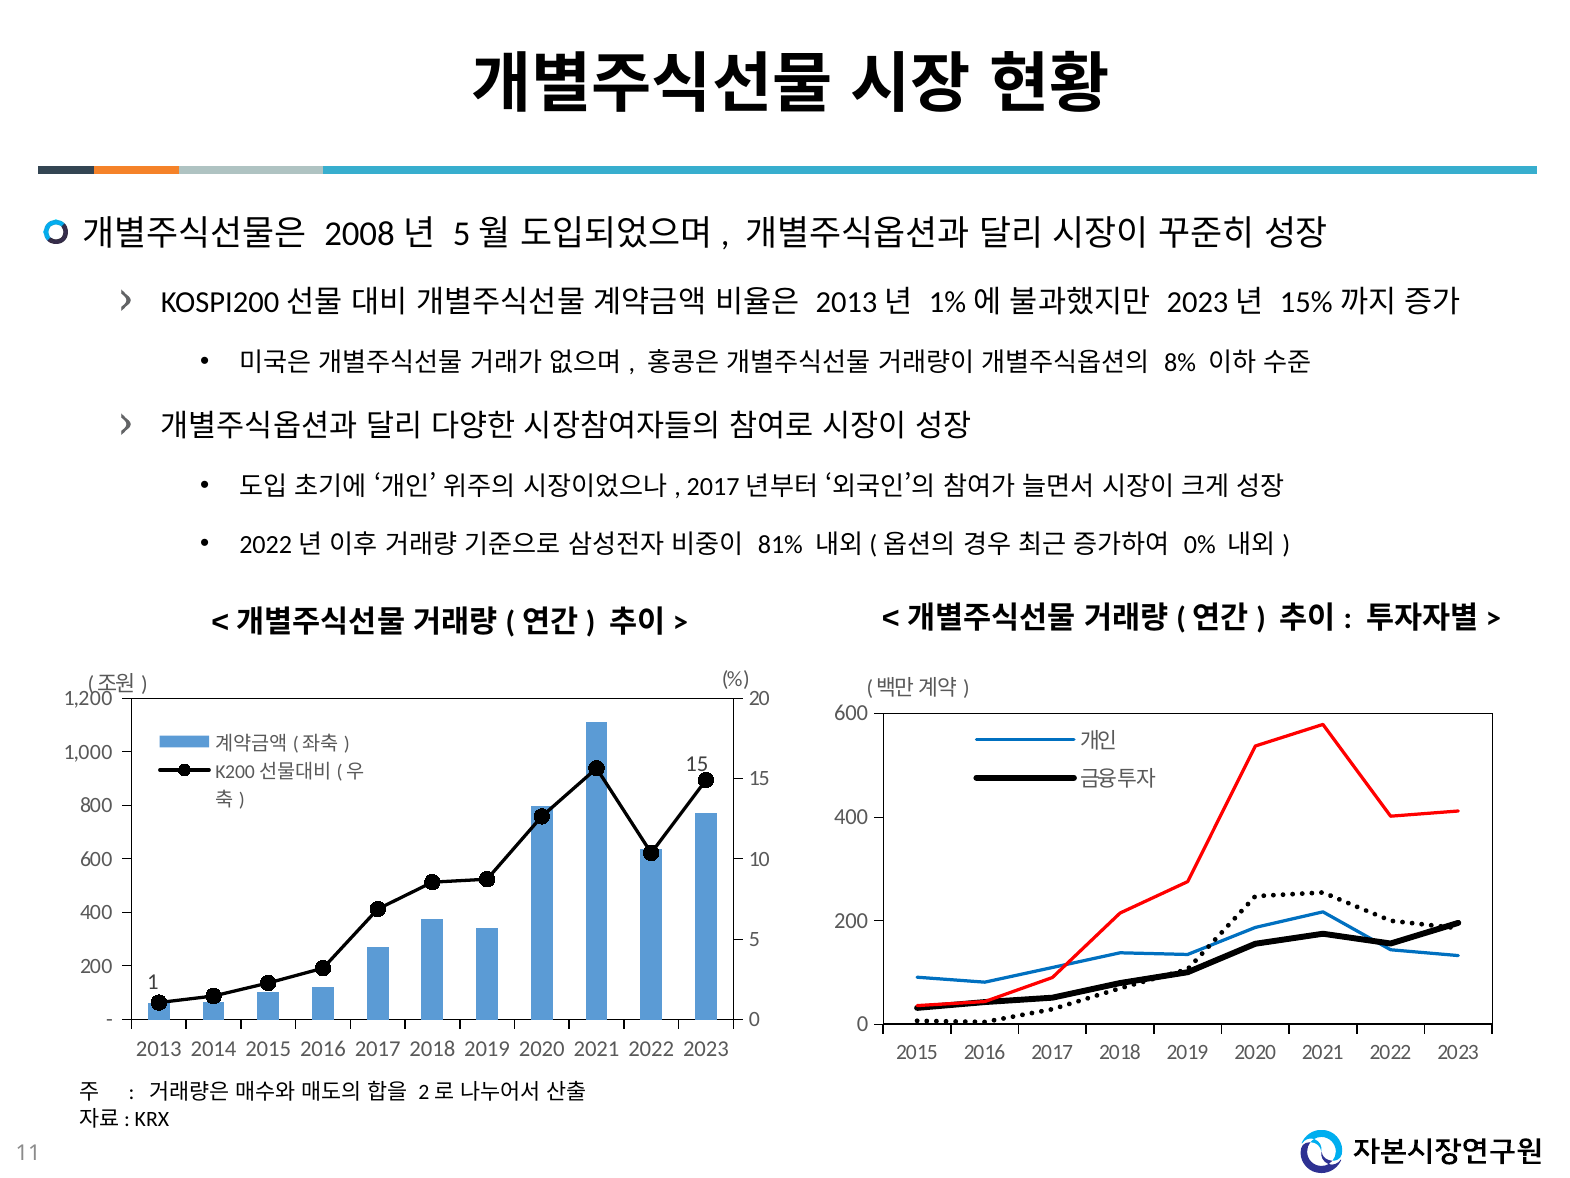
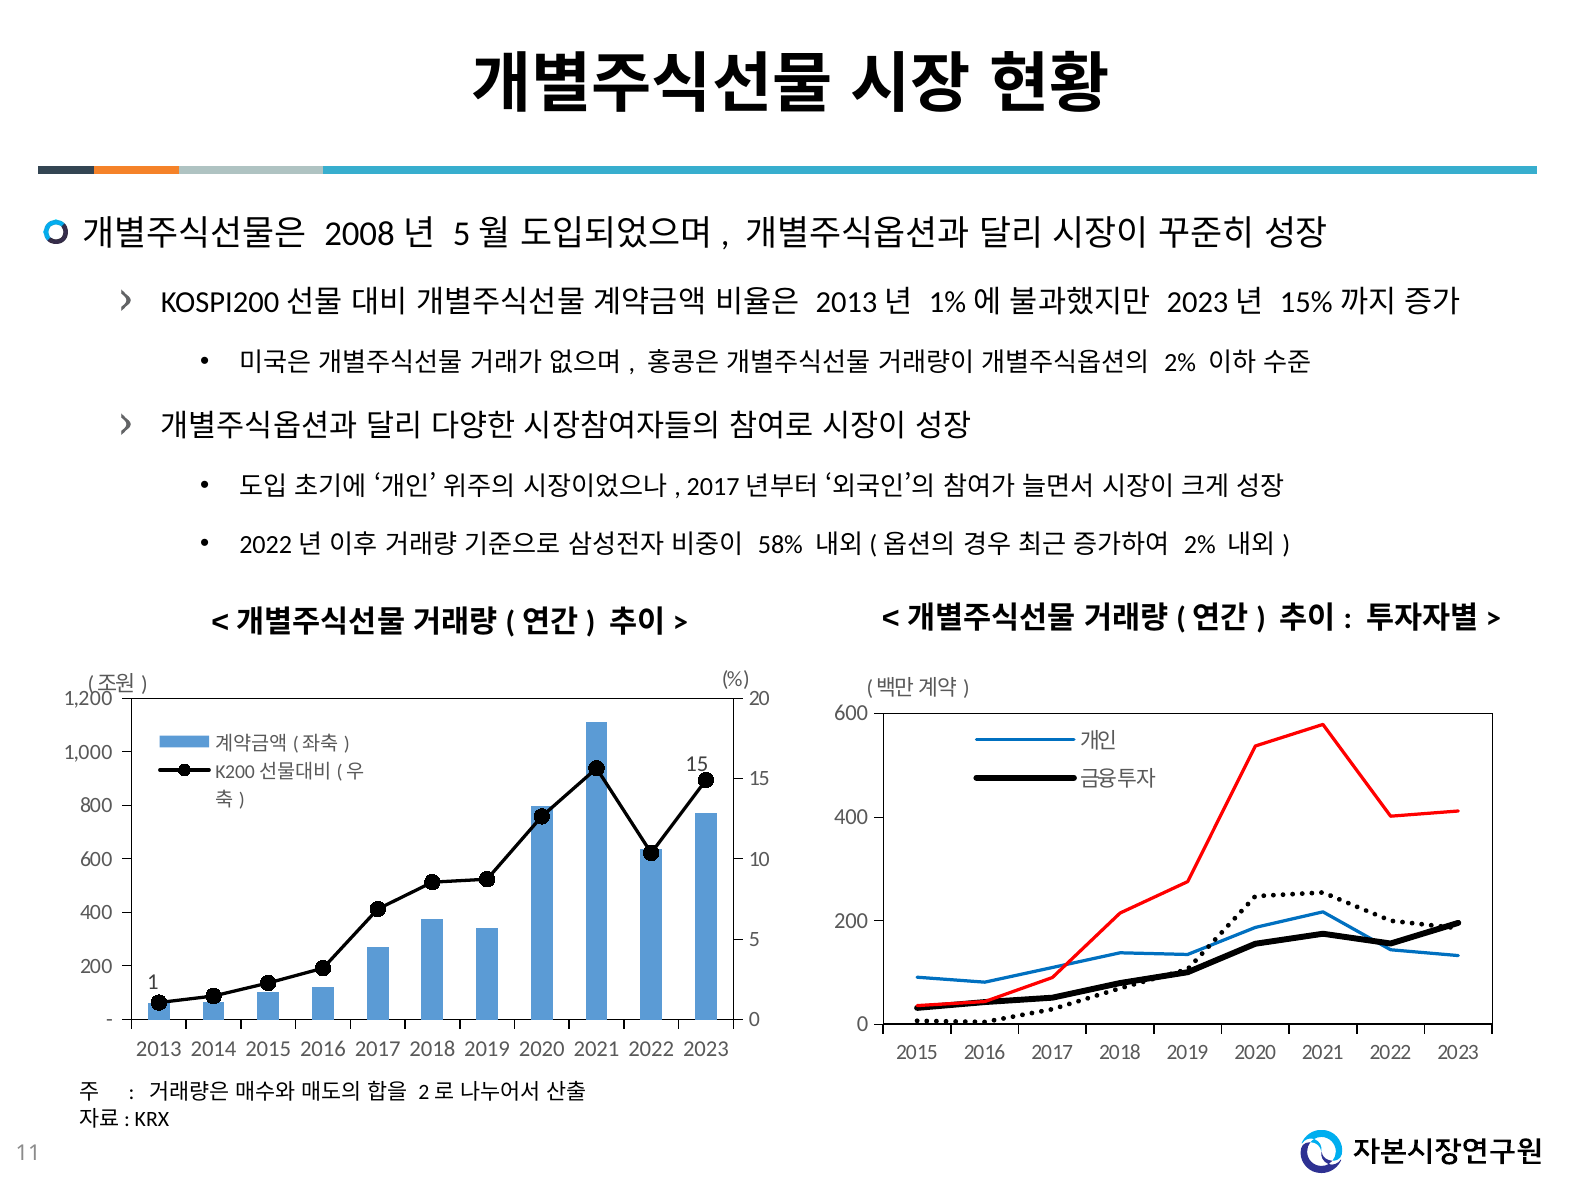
8%: 8% -> 2% (1180, 362)
81%: 81% -> 58% (780, 544)
0%: 0% -> 2% (1200, 544)
